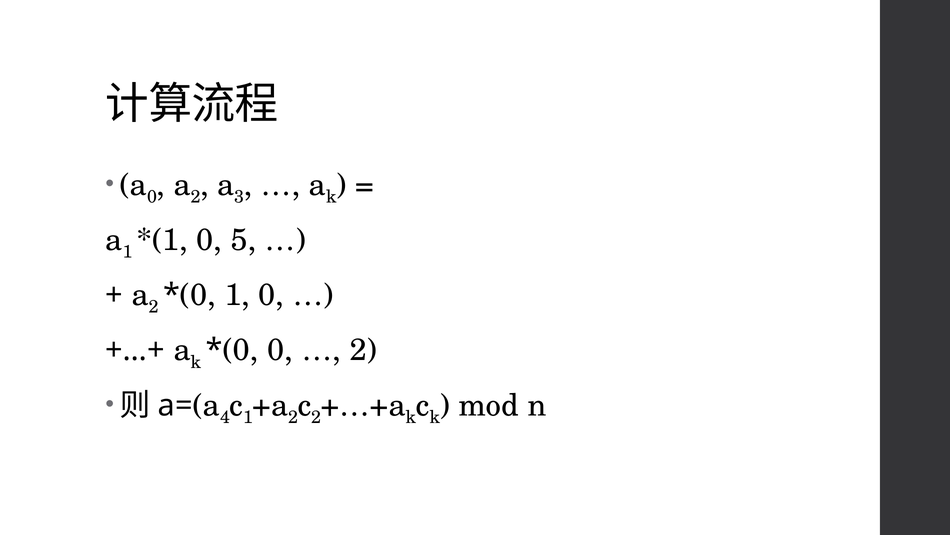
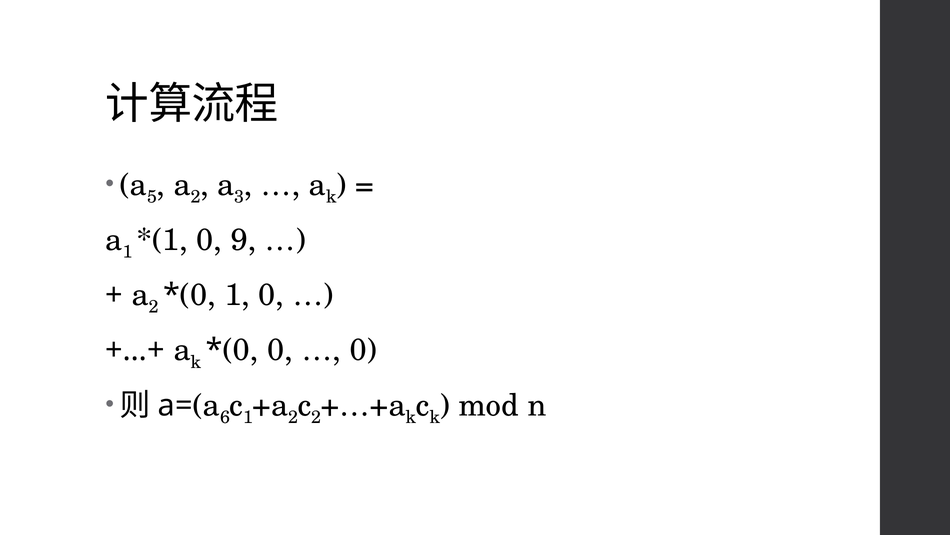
0: 0 -> 5 (152, 197)
5: 5 -> 9 (243, 240)
2: 2 -> 0 (363, 350)
4: 4 -> 6 (225, 417)
